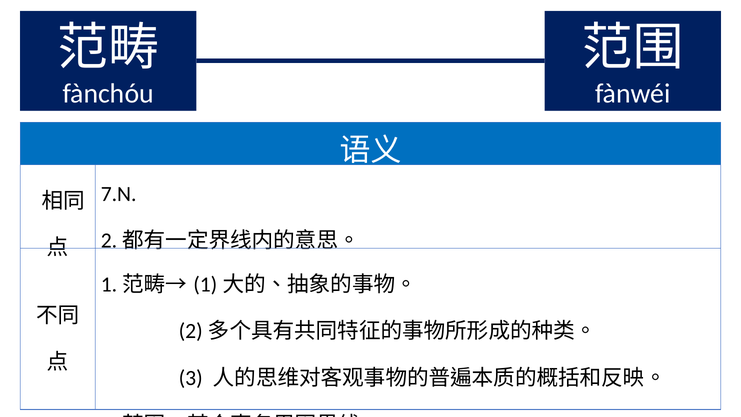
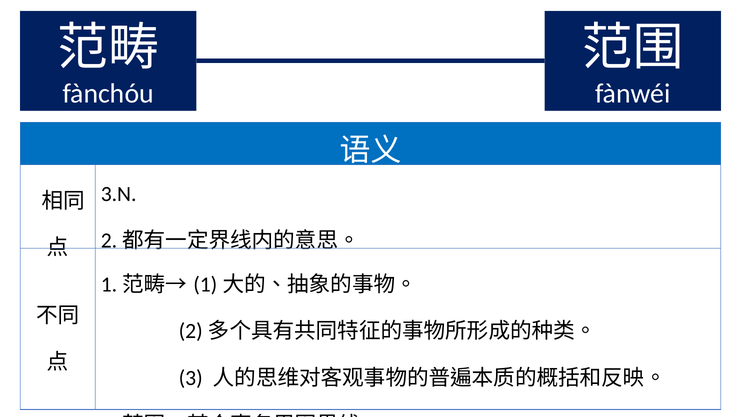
7.N: 7.N -> 3.N (119, 194)
